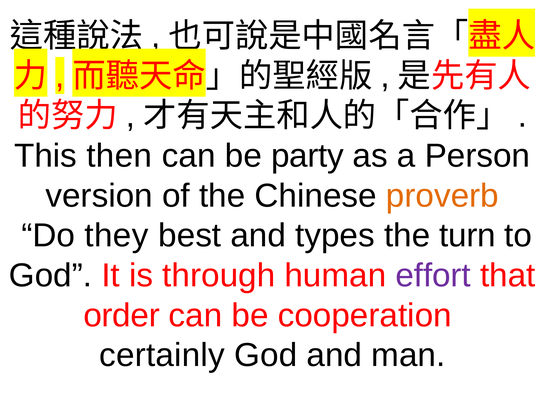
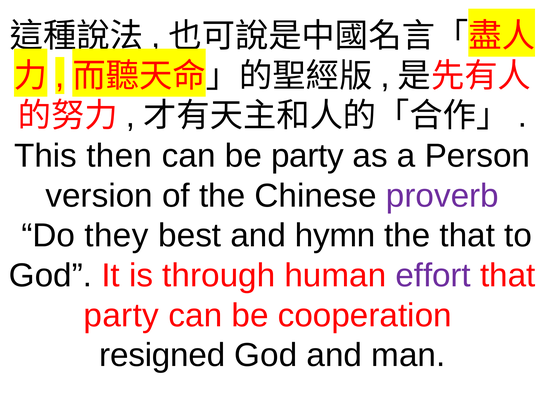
proverb colour: orange -> purple (442, 196)
types: types -> hymn (335, 236)
the turn: turn -> that (467, 236)
order: order -> party (121, 316)
certainly: certainly -> resigned (162, 356)
